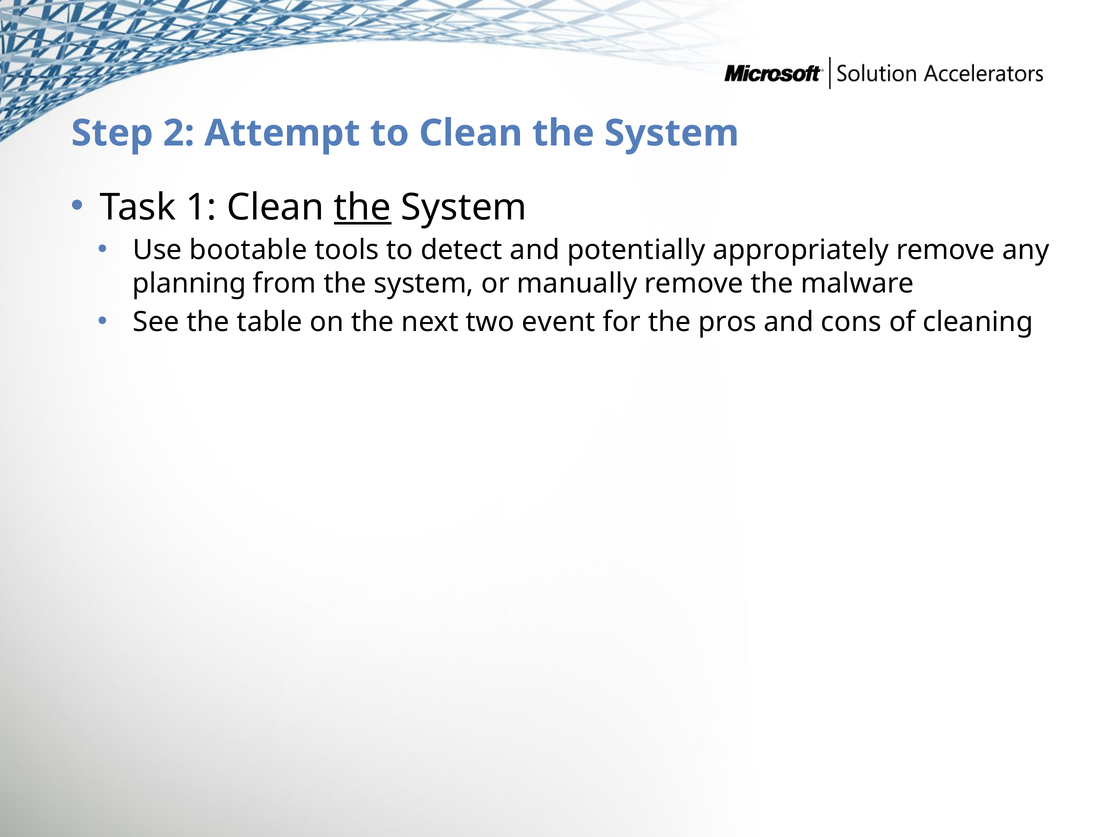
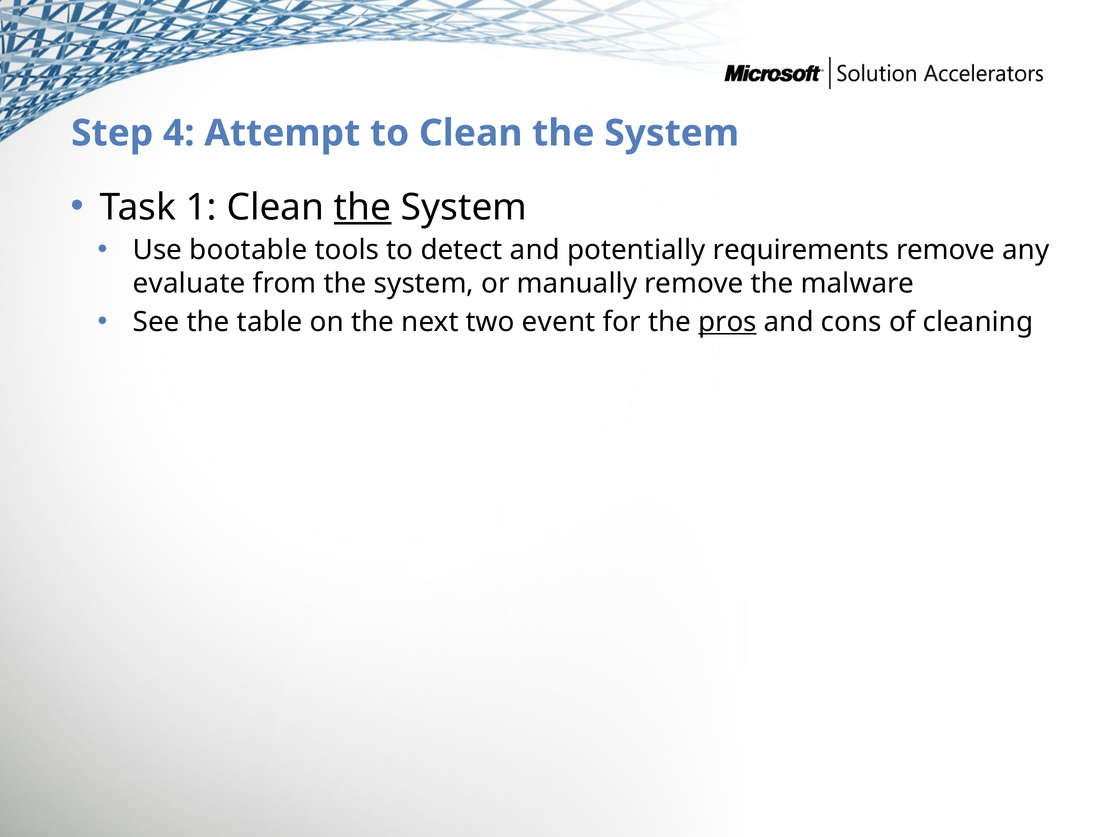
2: 2 -> 4 (179, 133)
appropriately: appropriately -> requirements (801, 250)
planning: planning -> evaluate (189, 284)
pros underline: none -> present (728, 322)
